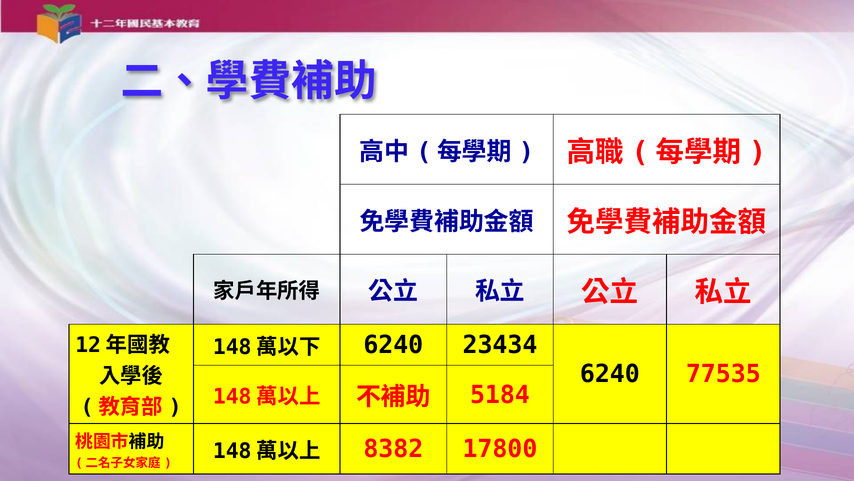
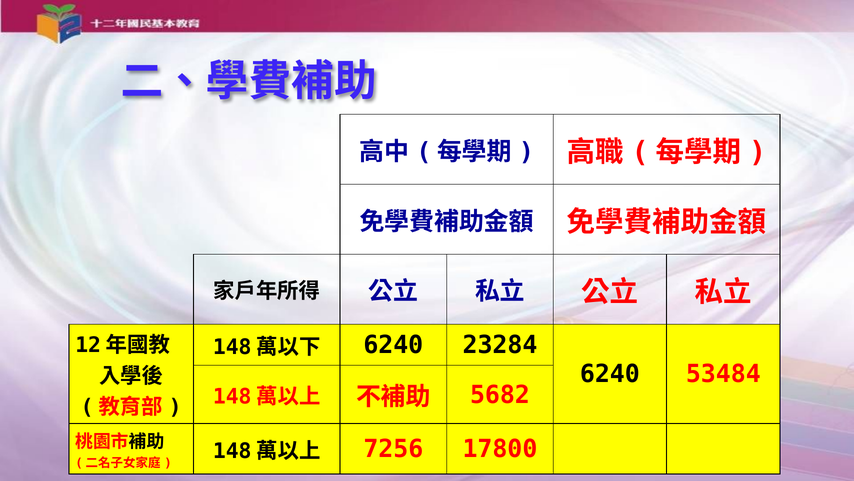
23434: 23434 -> 23284 (500, 345)
77535: 77535 -> 53484 (723, 374)
5184: 5184 -> 5682 (500, 394)
8382: 8382 -> 7256 (393, 449)
